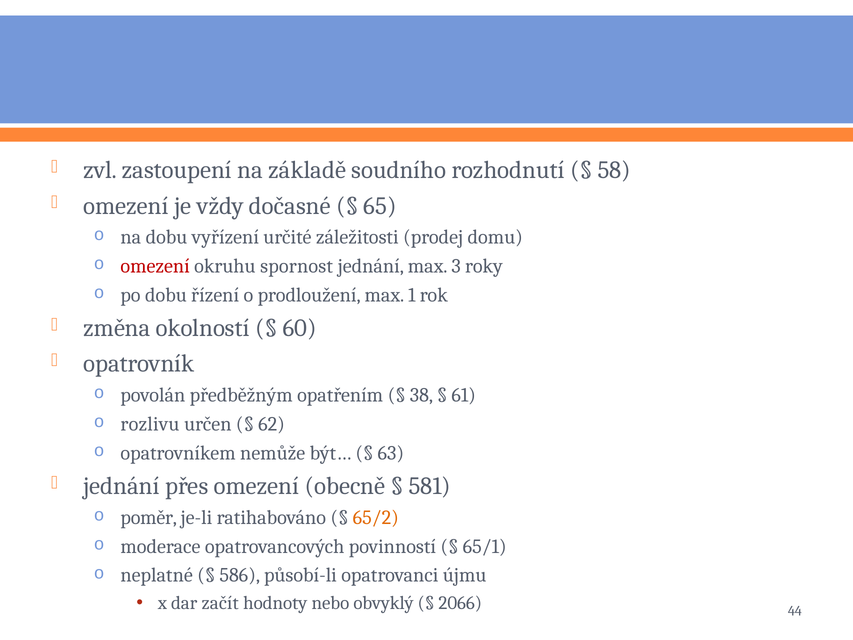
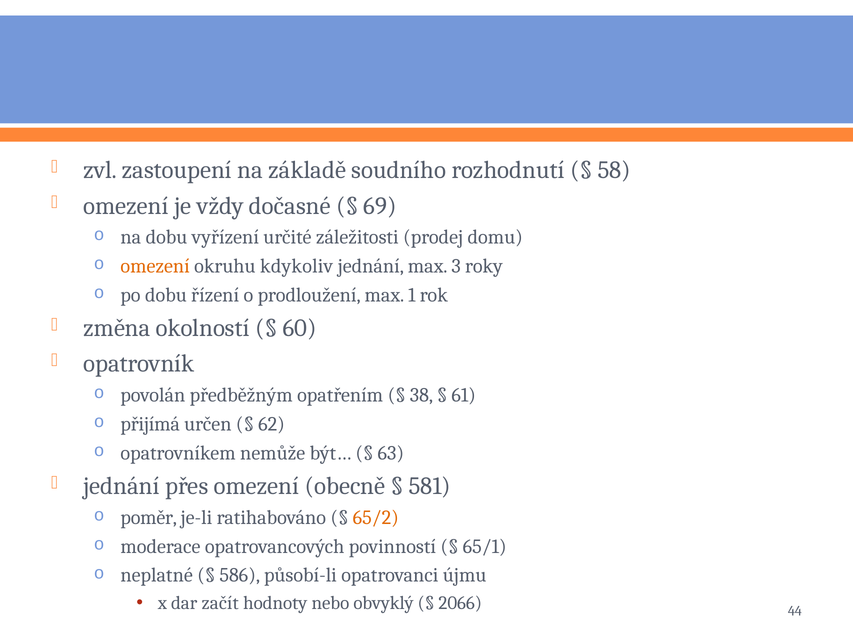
65: 65 -> 69 (380, 206)
omezení colour: red -> orange (155, 266)
spornost: spornost -> kdykoliv (297, 266)
rozlivu: rozlivu -> přijímá (150, 424)
